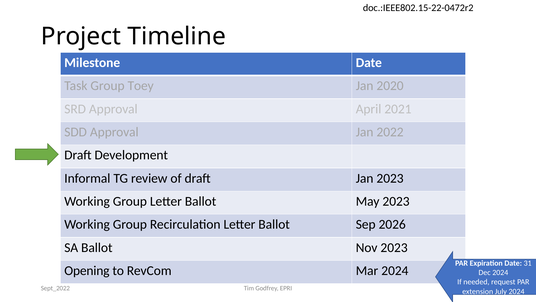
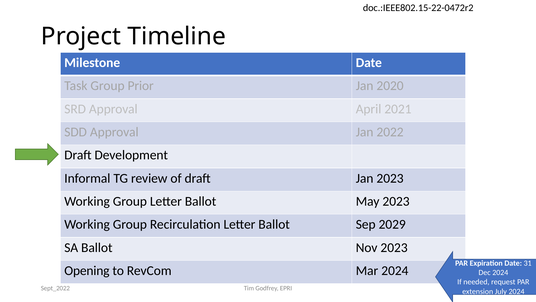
Toey: Toey -> Prior (141, 86)
2026: 2026 -> 2029 (392, 224)
